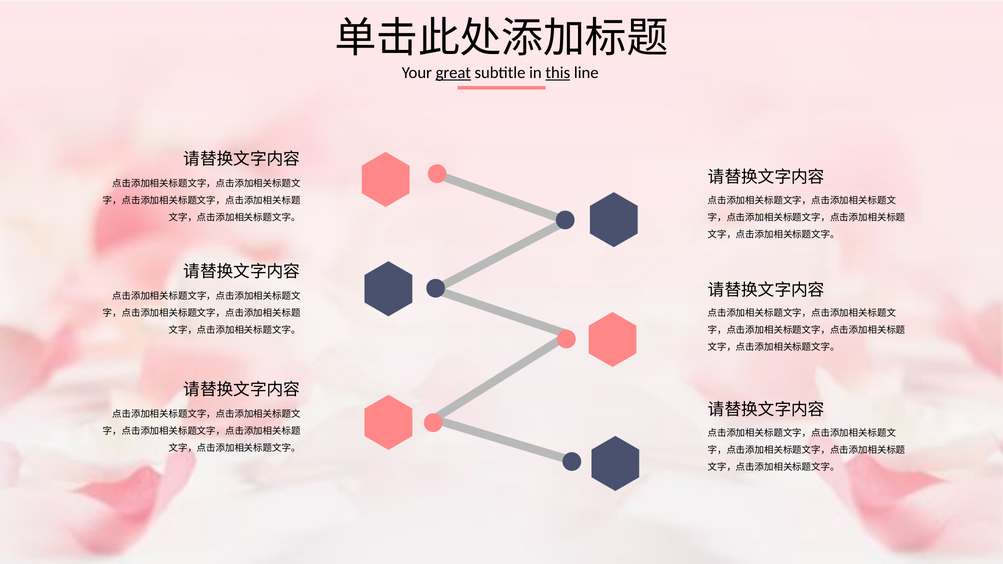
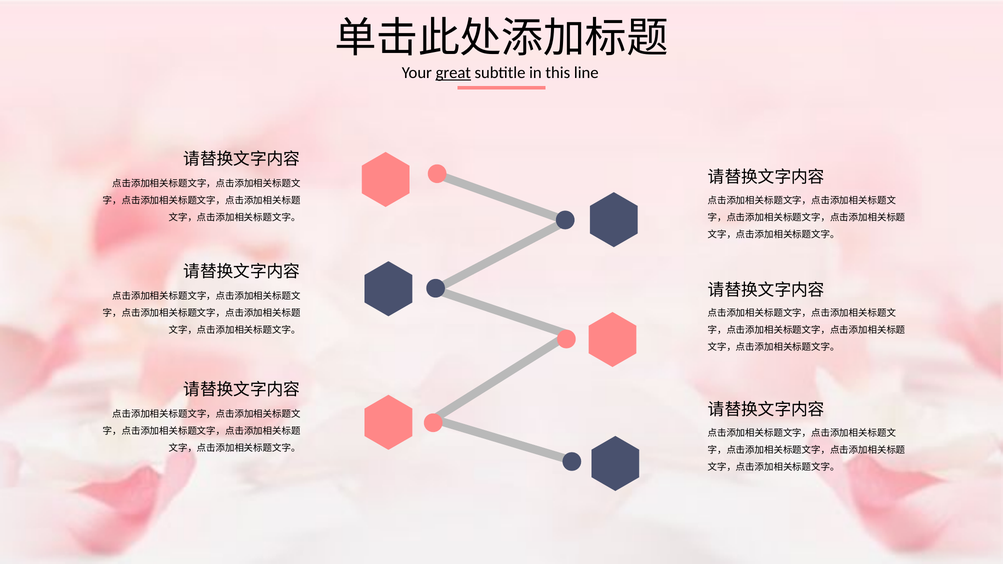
this underline: present -> none (558, 73)
